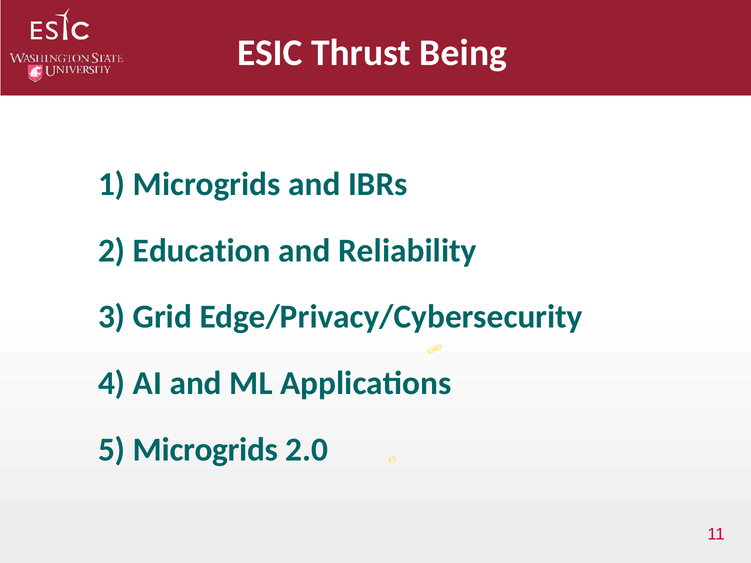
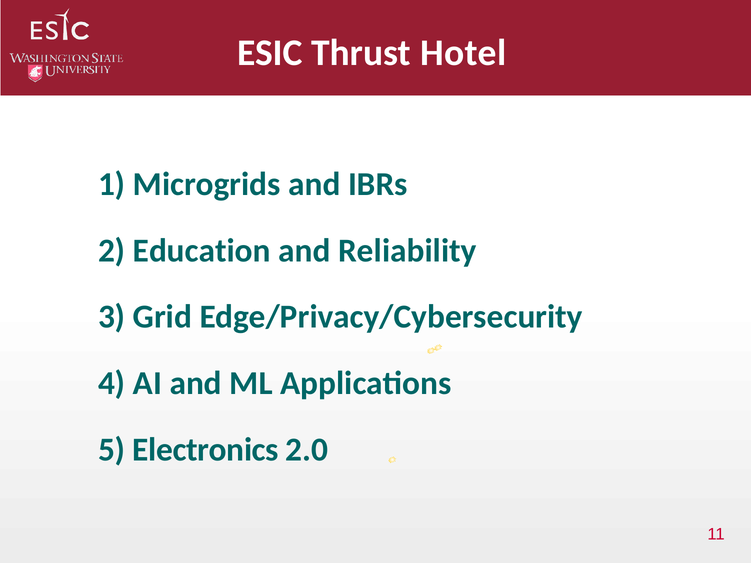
Being: Being -> Hotel (463, 53)
5 Microgrids: Microgrids -> Electronics (206, 450)
